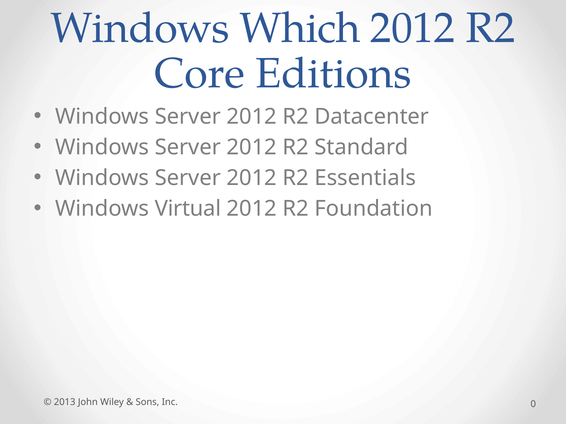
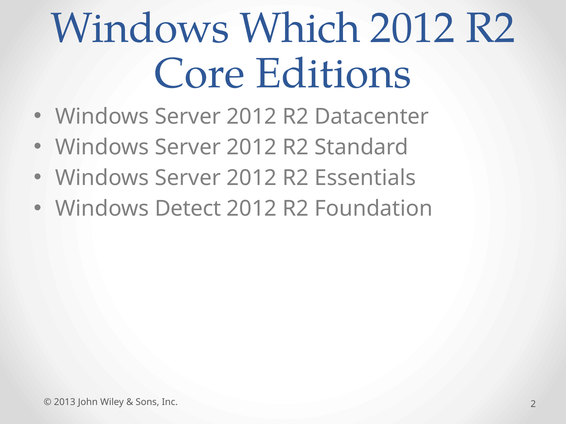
Virtual: Virtual -> Detect (188, 209)
0: 0 -> 2 (533, 405)
